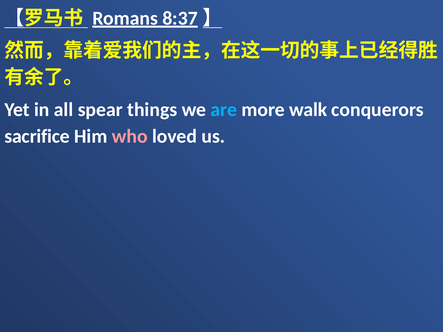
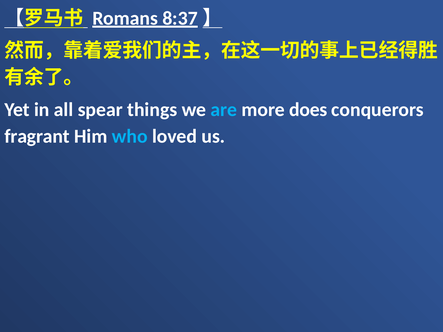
walk: walk -> does (308, 110)
sacrifice: sacrifice -> fragrant (37, 136)
who colour: pink -> light blue (130, 136)
